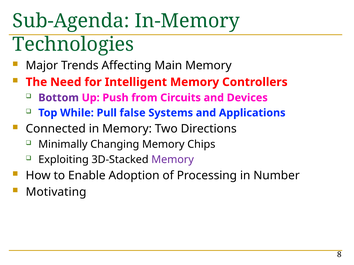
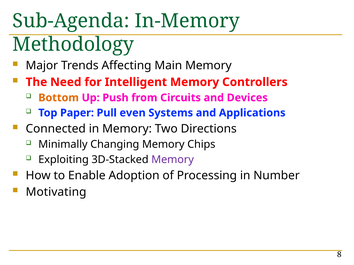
Technologies: Technologies -> Methodology (73, 44)
Bottom colour: purple -> orange (59, 98)
While: While -> Paper (77, 113)
false: false -> even (133, 113)
